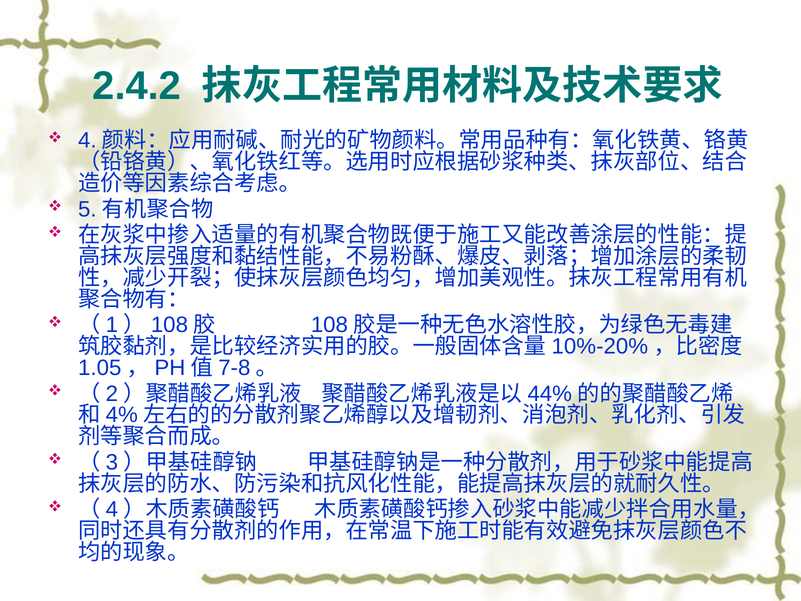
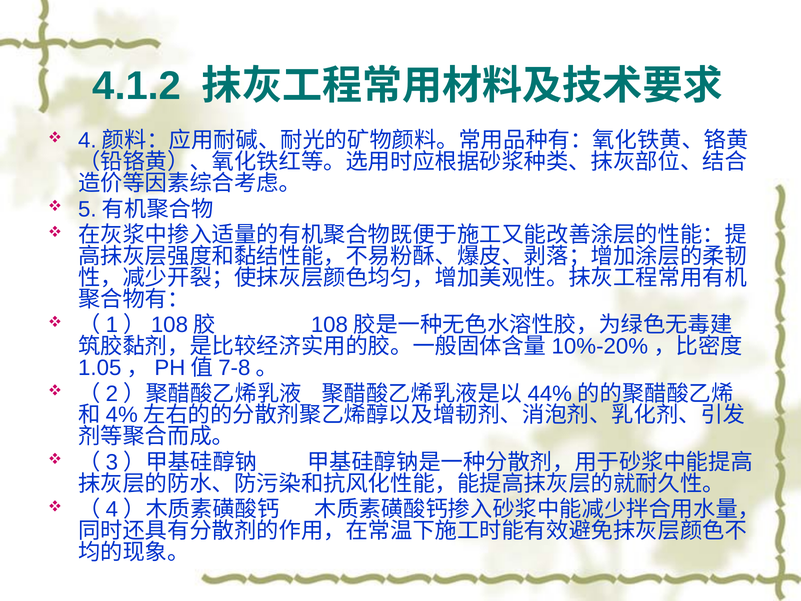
2.4.2: 2.4.2 -> 4.1.2 (137, 86)
